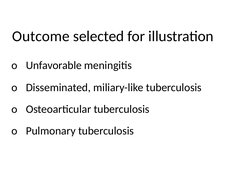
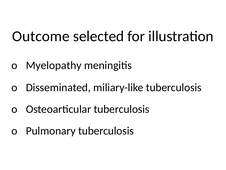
Unfavorable: Unfavorable -> Myelopathy (54, 65)
